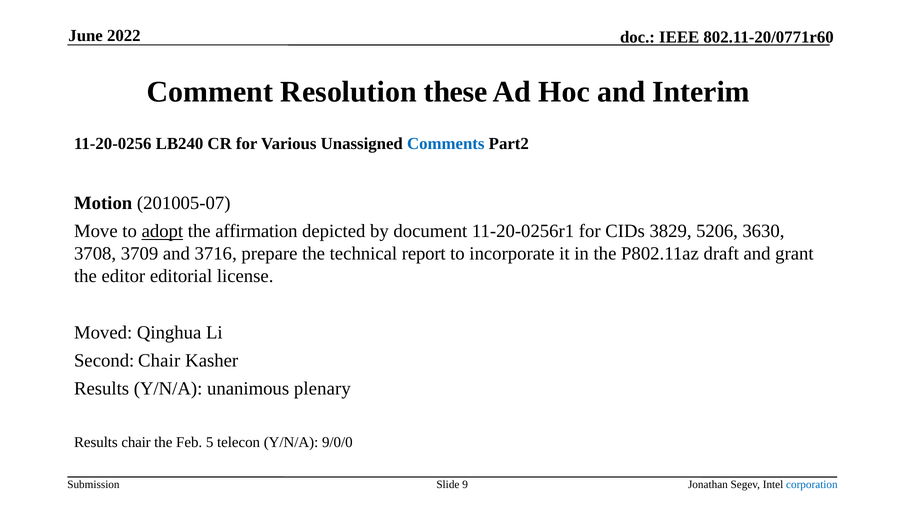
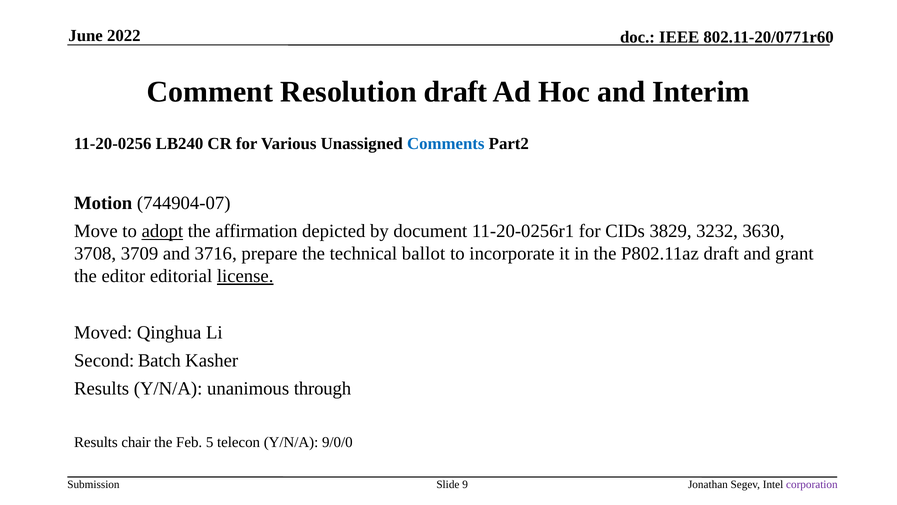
Resolution these: these -> draft (456, 92)
201005-07: 201005-07 -> 744904-07 (184, 203)
5206: 5206 -> 3232 (717, 231)
report: report -> ballot (424, 254)
license underline: none -> present (245, 276)
Second Chair: Chair -> Batch (159, 360)
plenary: plenary -> through (322, 388)
corporation colour: blue -> purple (812, 484)
